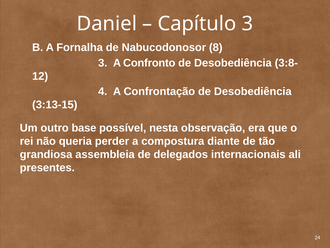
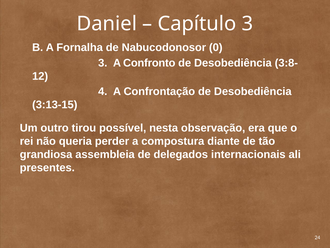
8: 8 -> 0 (216, 47)
base: base -> tirou (84, 128)
